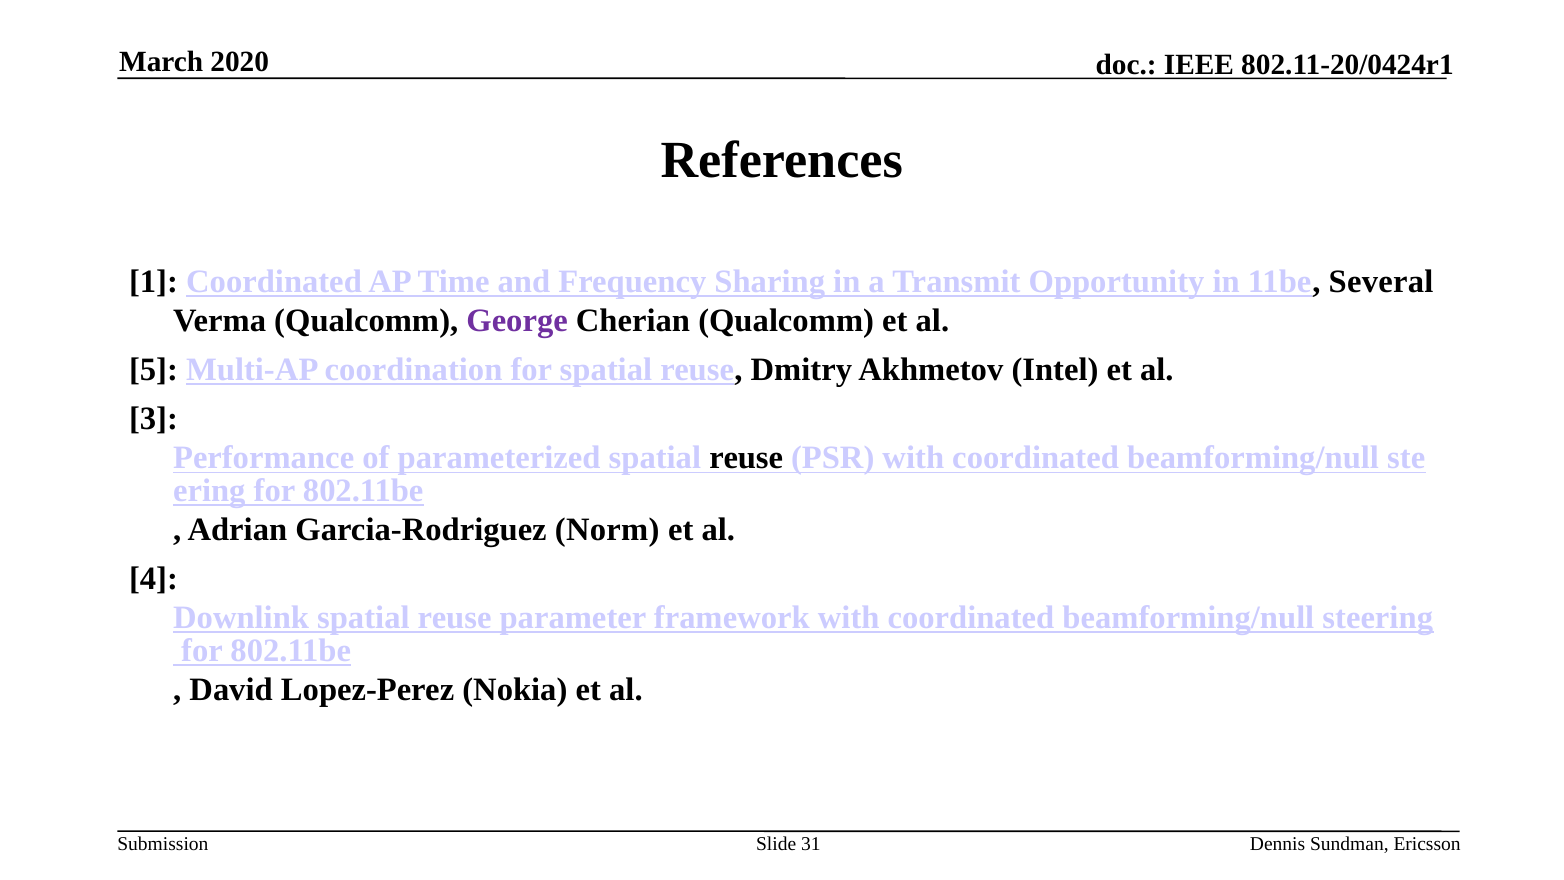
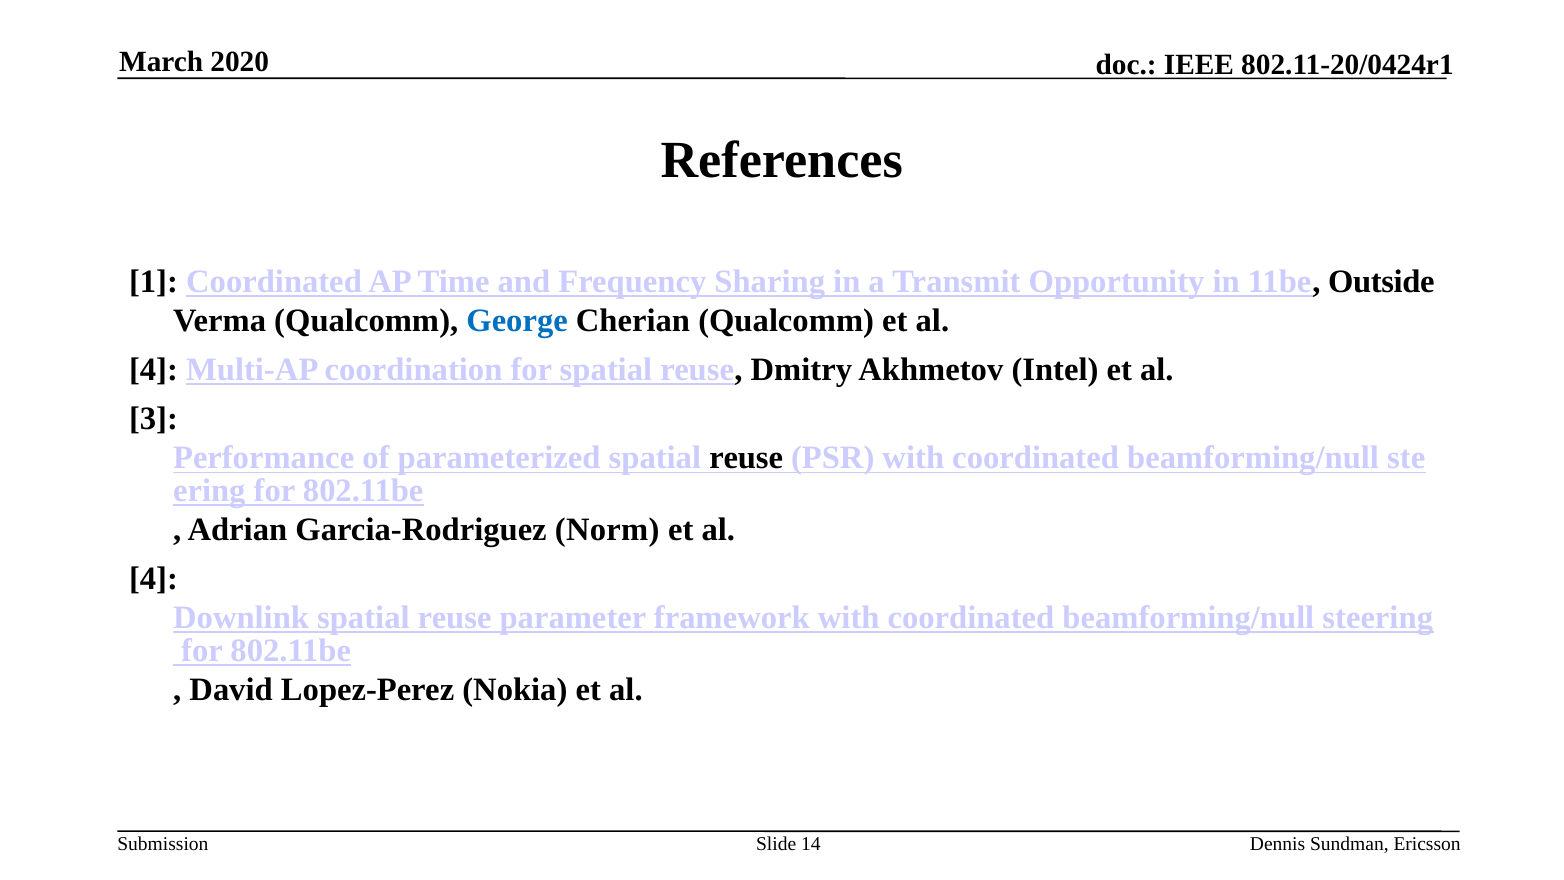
Several: Several -> Outside (1381, 282)
George colour: purple -> blue (517, 321)
5: 5 -> 4 (154, 370)
31: 31 -> 14 (811, 844)
